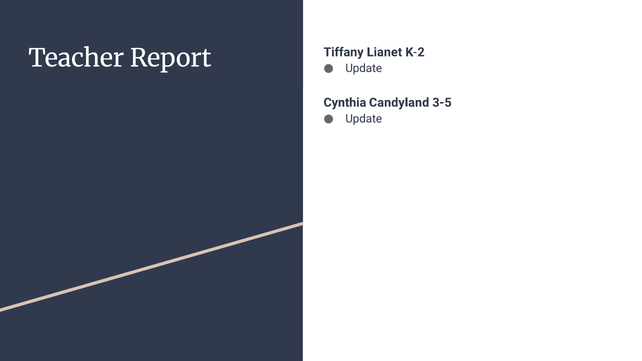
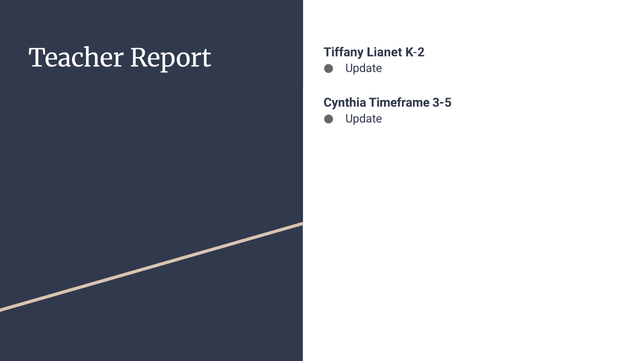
Candyland: Candyland -> Timeframe (399, 103)
